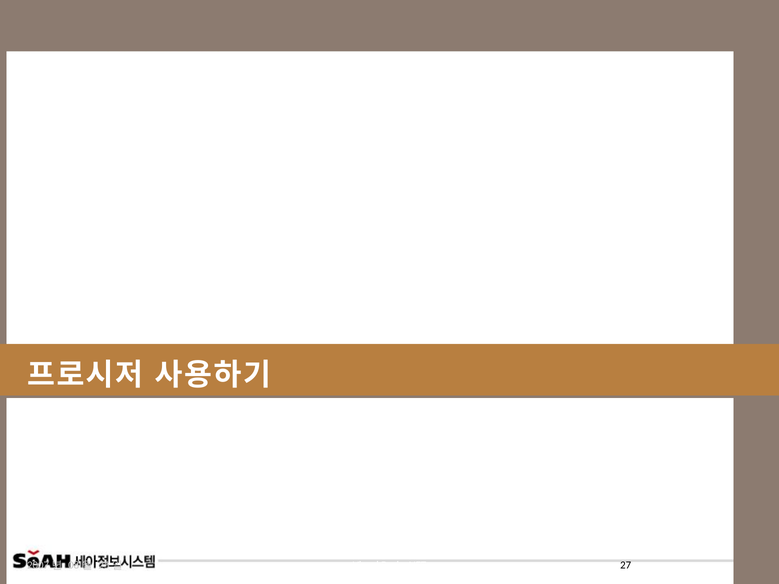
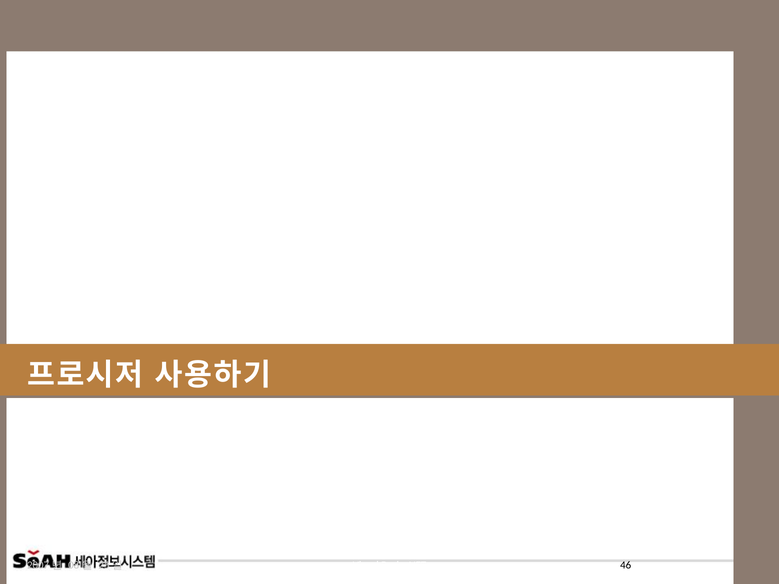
27: 27 -> 46 (626, 565)
